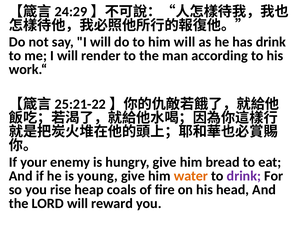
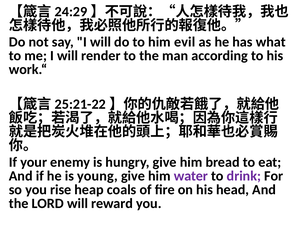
him will: will -> evil (185, 42)
has drink: drink -> what (271, 42)
water colour: orange -> purple (191, 176)
